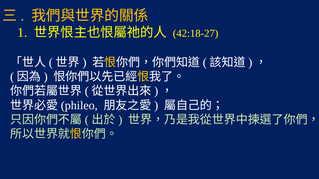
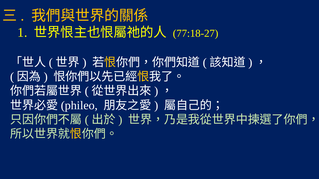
42:18-27: 42:18-27 -> 77:18-27 (196, 33)
